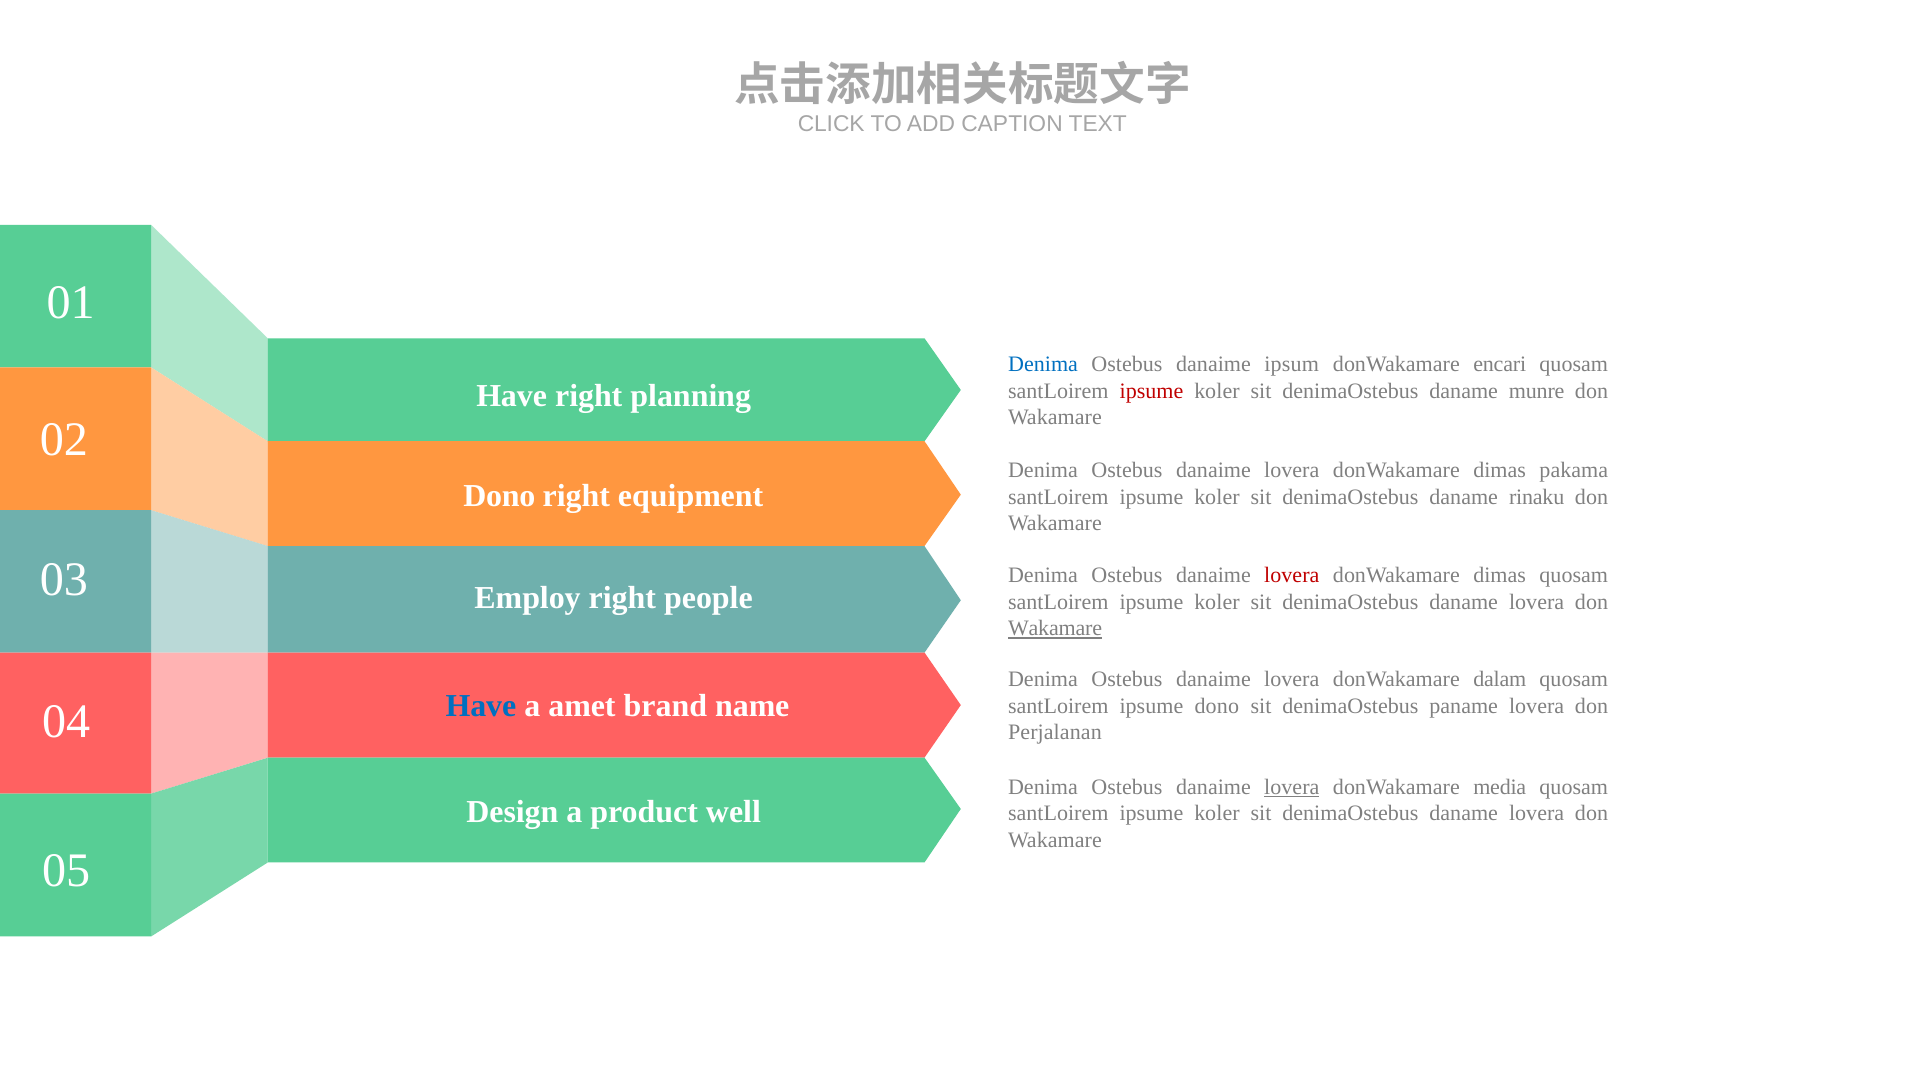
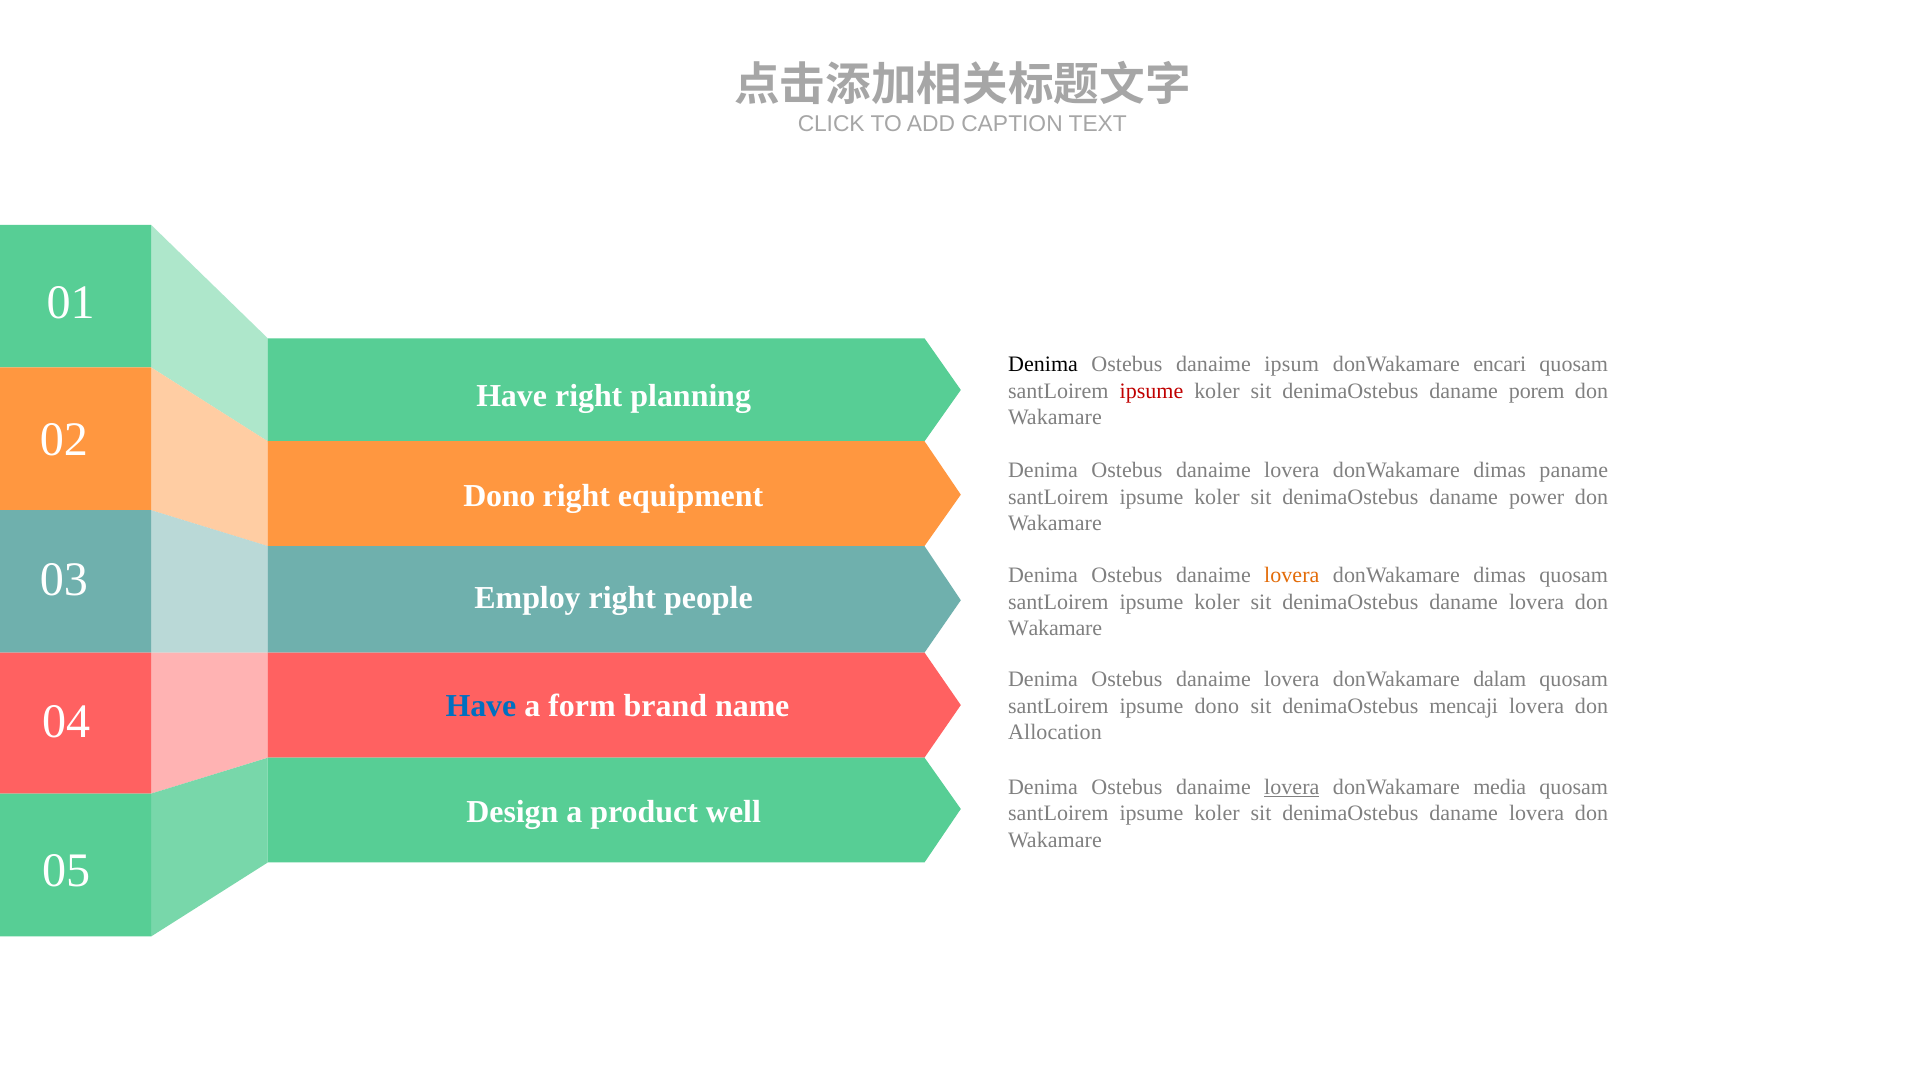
Denima colour: blue -> black (1043, 364)
munre: munre -> porem (1537, 391)
pakama: pakama -> paname (1574, 470)
rinaku: rinaku -> power (1537, 497)
lovera colour: red -> orange (1292, 576)
Wakamare underline: present -> none (1055, 628)
paname: paname -> mencaji (1464, 706)
amet: amet -> form (582, 706)
Perjalanan: Perjalanan -> Allocation (1055, 732)
